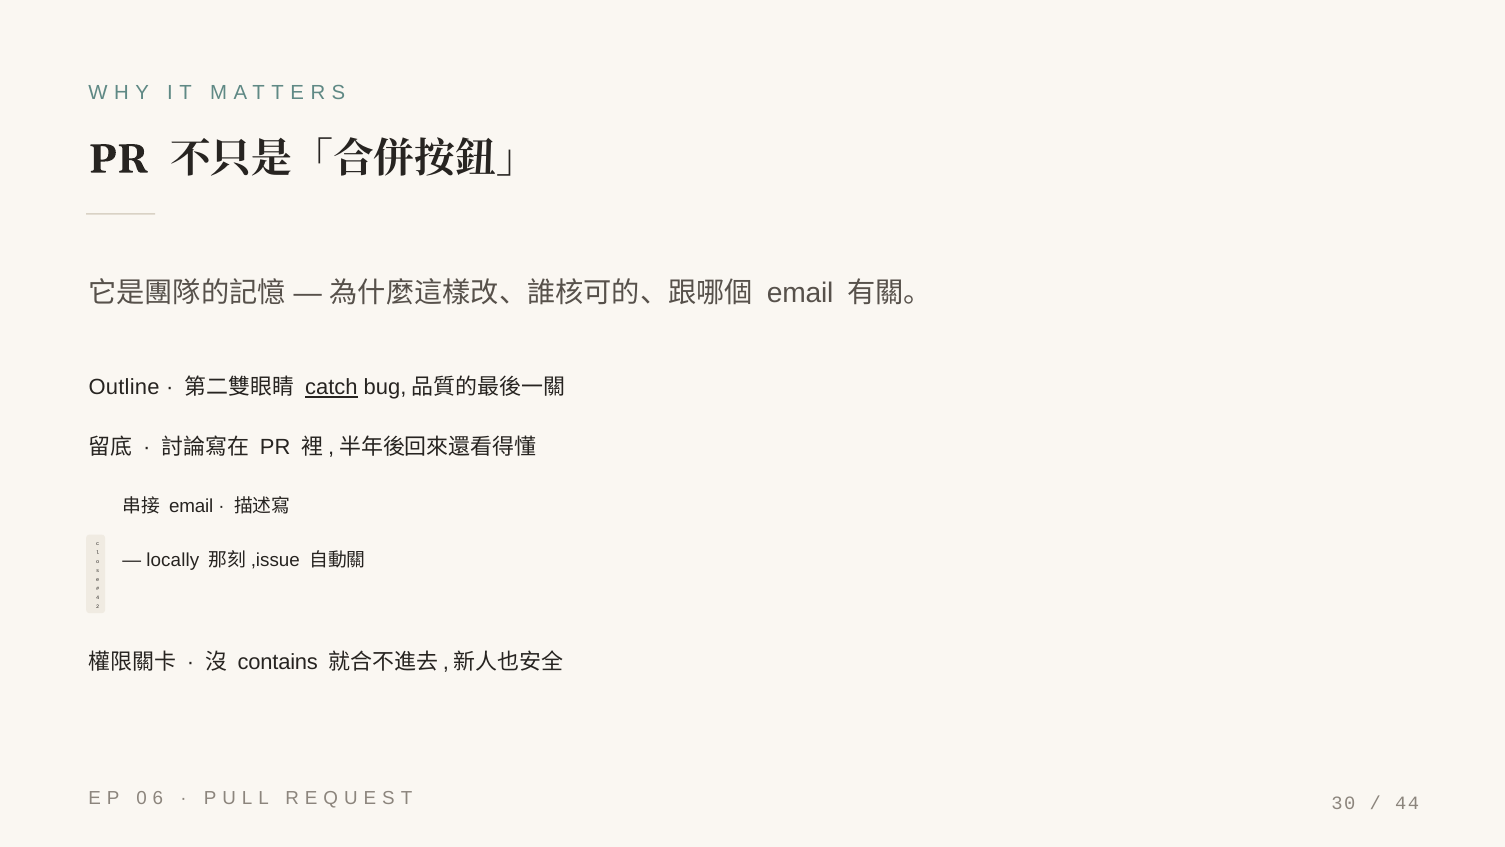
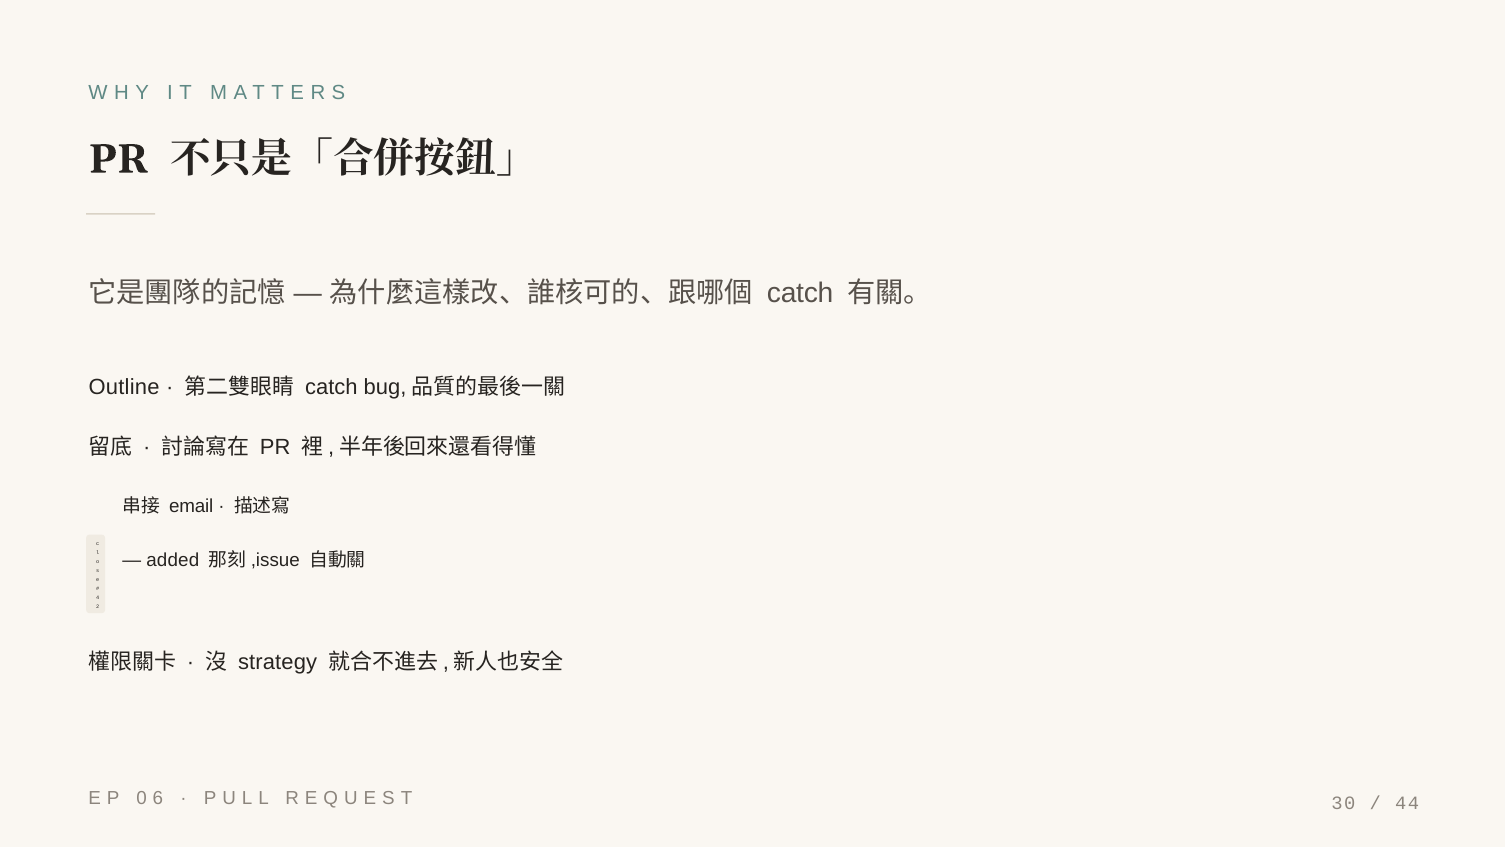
email: email -> catch (800, 293)
catch underline: present -> none (331, 387)
locally: locally -> added (173, 560)
contains: contains -> strategy (278, 662)
